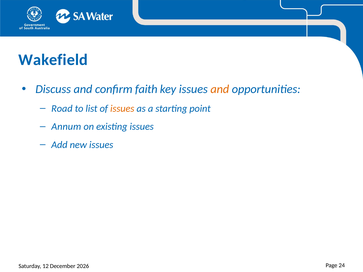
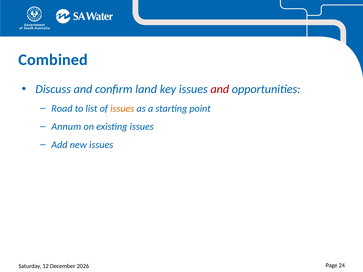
Wakefield: Wakefield -> Combined (53, 60)
faith: faith -> land (146, 89)
and colour: orange -> red (220, 89)
